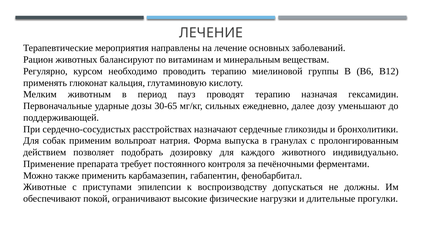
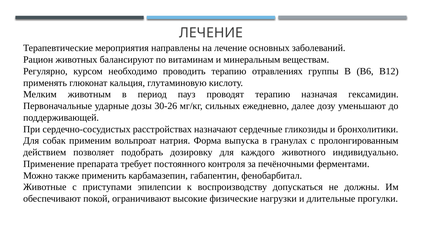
миелиновой: миелиновой -> отравлениях (277, 71)
30-65: 30-65 -> 30-26 (166, 106)
